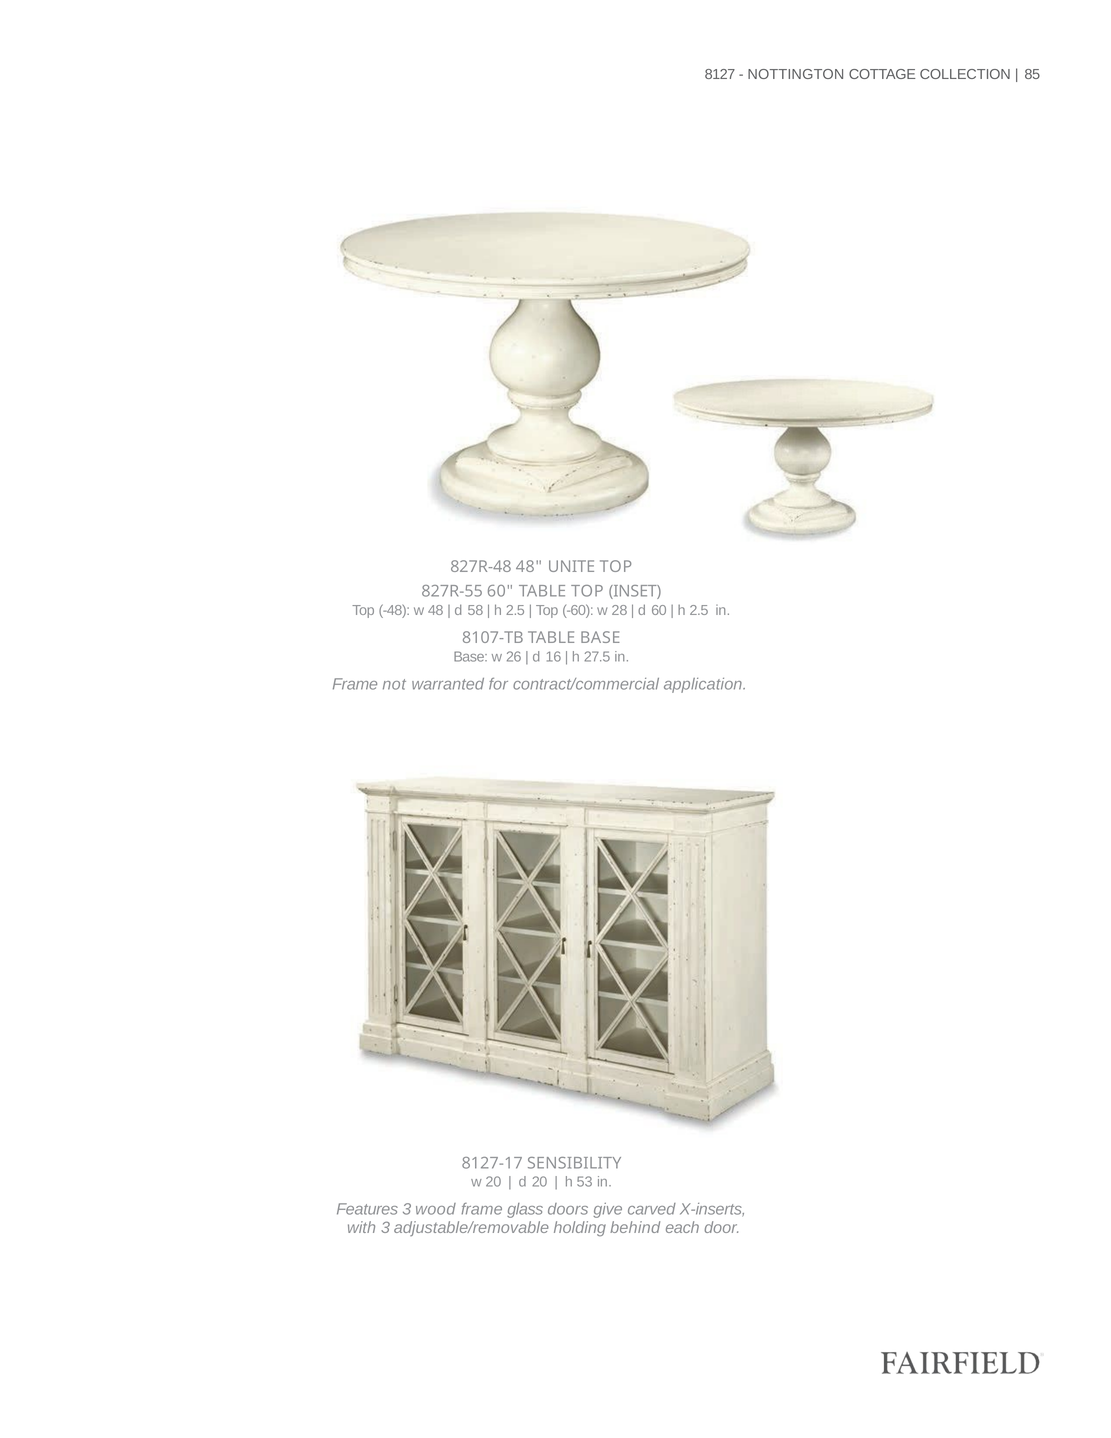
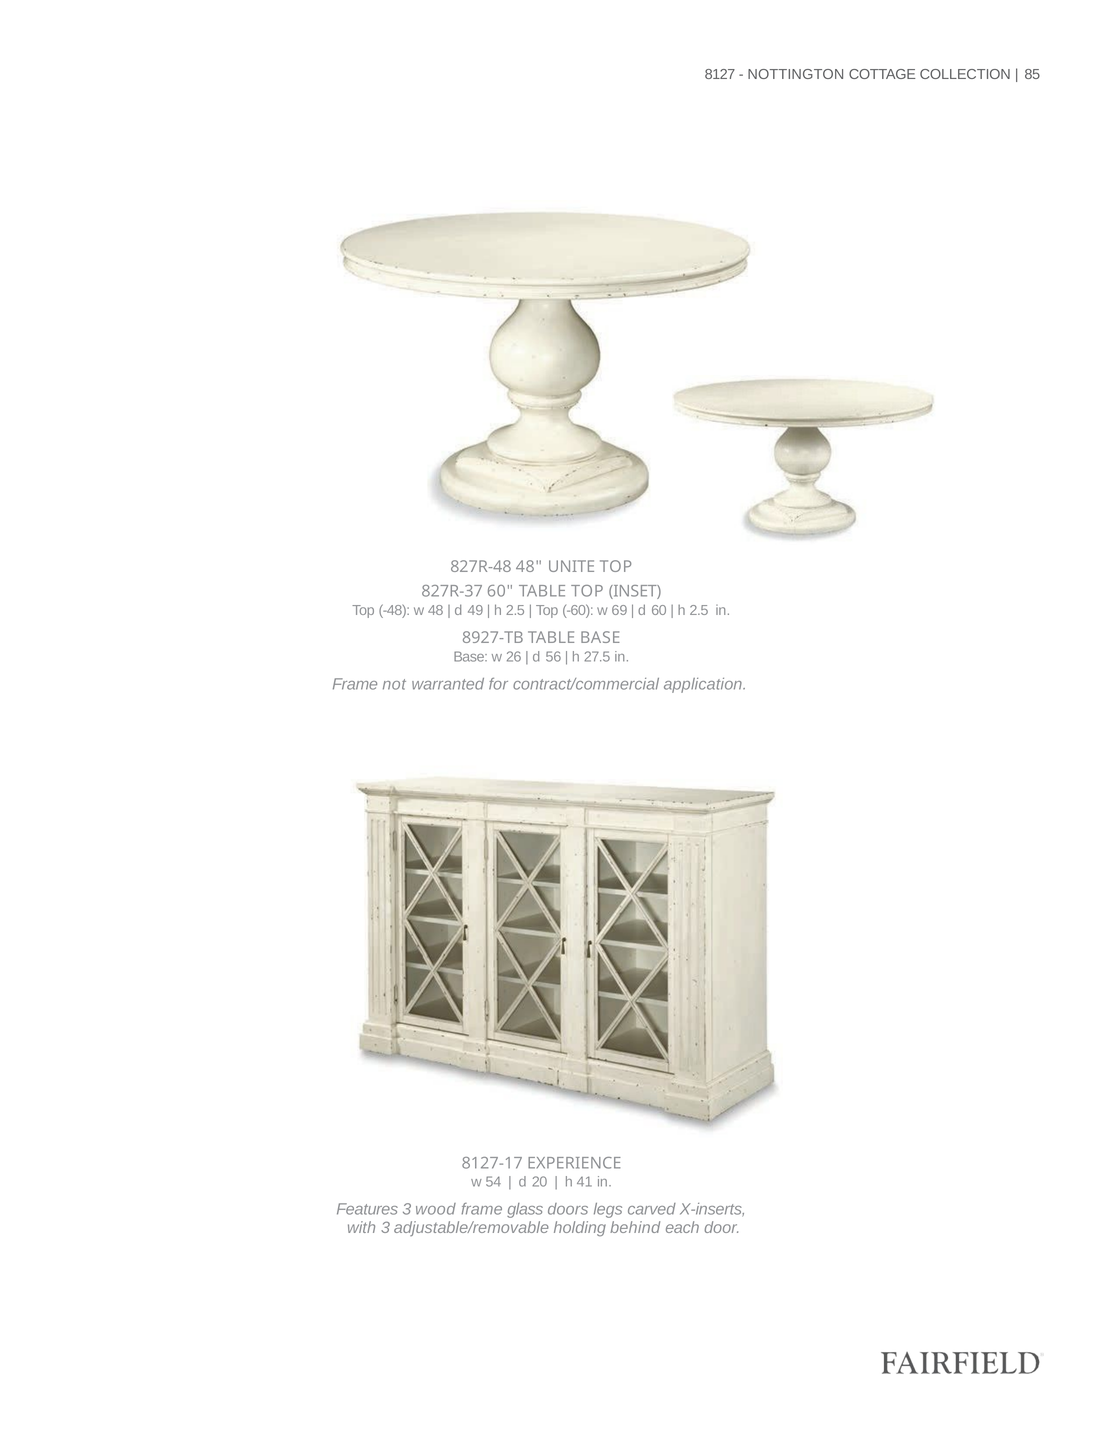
827R-55: 827R-55 -> 827R-37 (452, 591)
58: 58 -> 49 (475, 610)
28: 28 -> 69 (619, 610)
8107-TB: 8107-TB -> 8927-TB (493, 638)
16: 16 -> 56 (553, 657)
SENSIBILITY: SENSIBILITY -> EXPERIENCE (574, 1163)
w 20: 20 -> 54 (493, 1182)
53: 53 -> 41 (585, 1182)
give: give -> legs (608, 1209)
